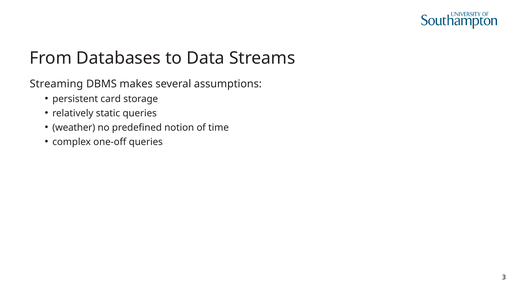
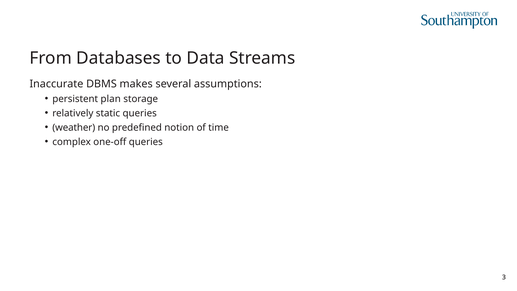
Streaming: Streaming -> Inaccurate (56, 84)
card: card -> plan (111, 99)
